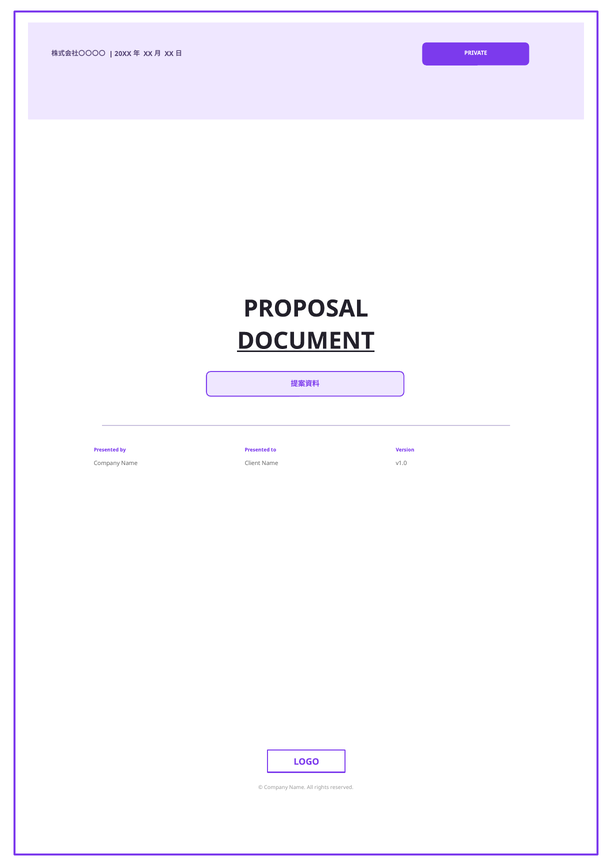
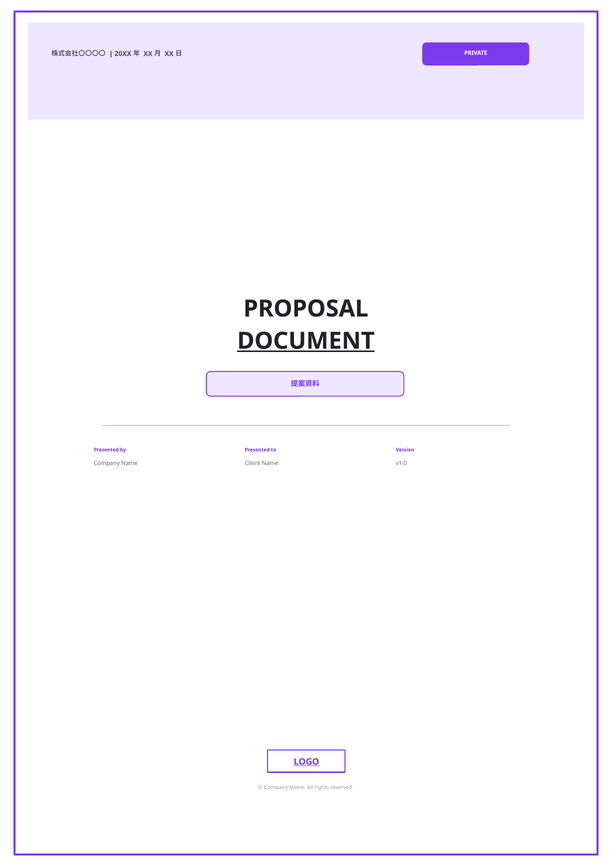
LOGO underline: none -> present (306, 761)
